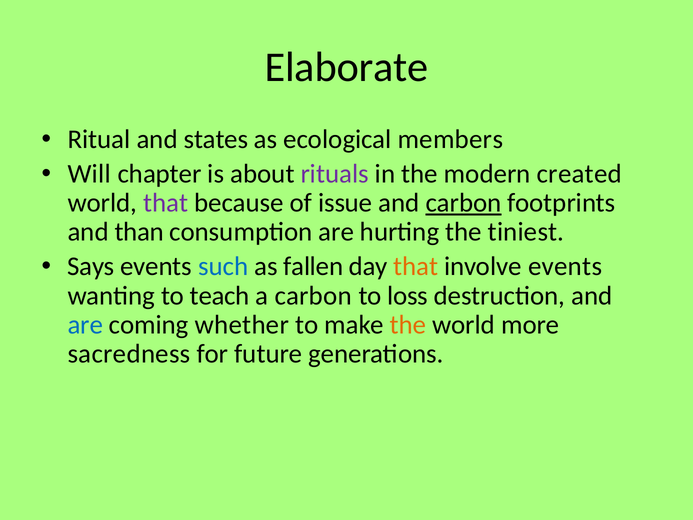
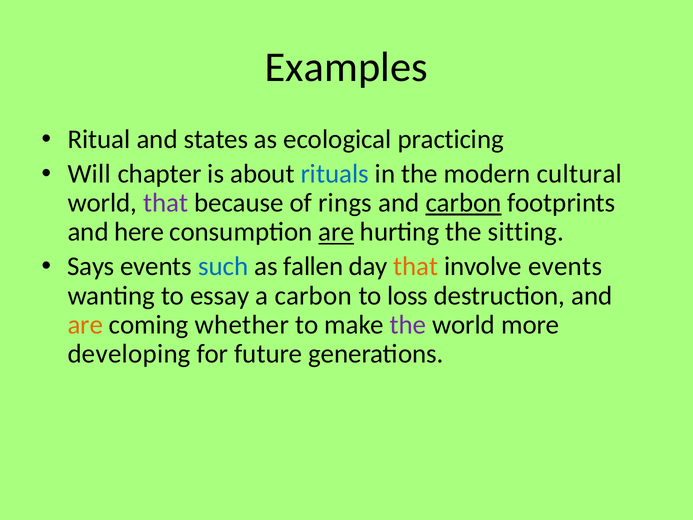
Elaborate: Elaborate -> Examples (346, 67)
members: members -> practicing (451, 139)
rituals colour: purple -> blue (335, 174)
created: created -> cultural (579, 174)
issue: issue -> rings (345, 203)
than: than -> here (139, 232)
are underline: none -> present (336, 232)
tiniest: tiniest -> sitting (526, 232)
teach: teach -> essay (220, 296)
are colour: blue -> orange (85, 325)
the colour: orange -> purple (408, 325)
sacredness: sacredness -> developing (129, 354)
